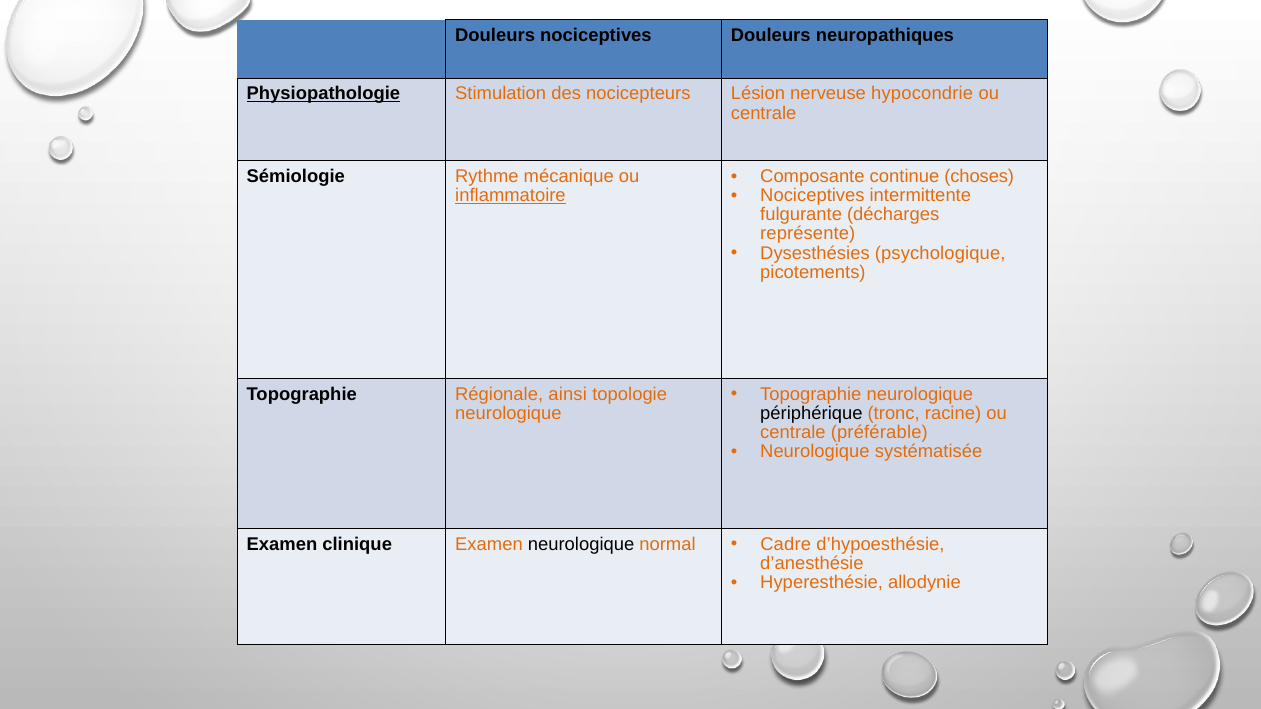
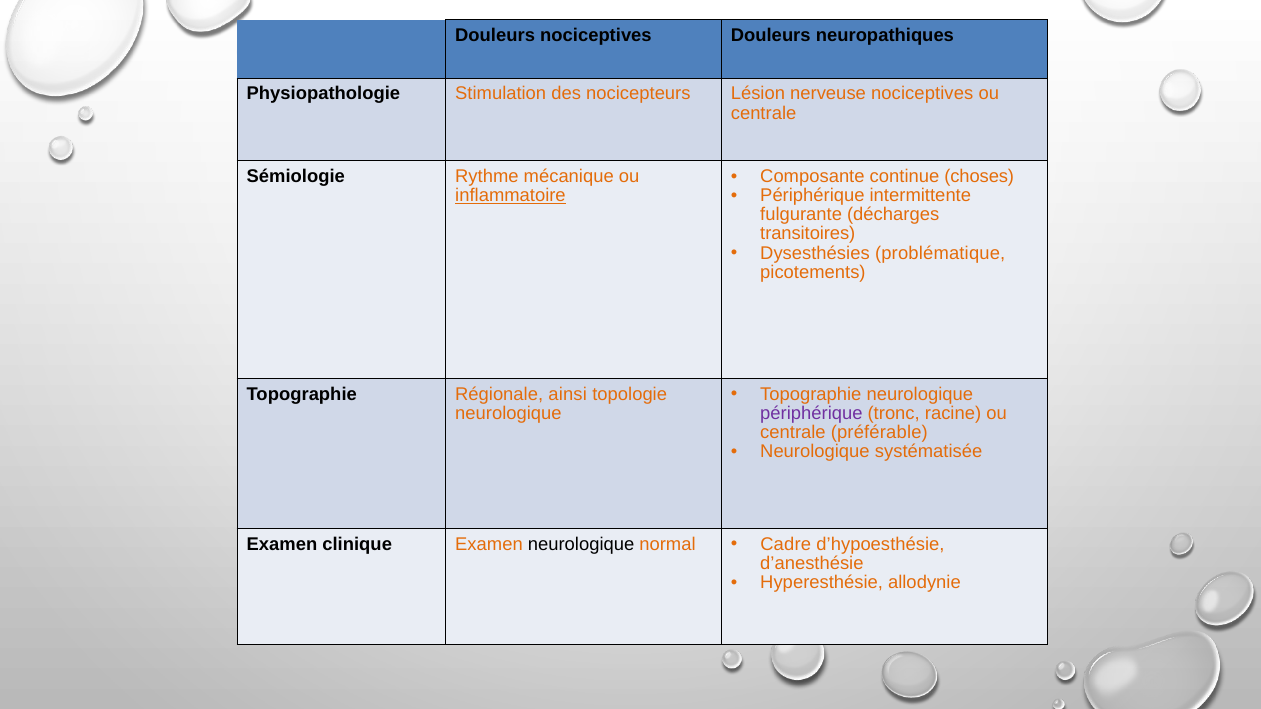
Physiopathologie underline: present -> none (323, 94)
nerveuse hypocondrie: hypocondrie -> nociceptives (922, 94)
Nociceptives: Nociceptives -> Périphérique (812, 196)
représente: représente -> transitoires (808, 234)
psychologique: psychologique -> problématique (940, 253)
périphérique colour: black -> purple (811, 413)
